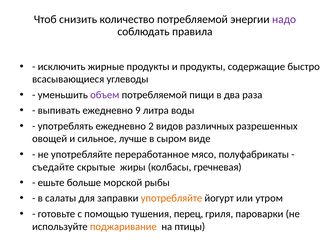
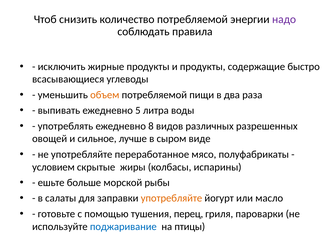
объем colour: purple -> orange (105, 95)
9: 9 -> 5 (138, 110)
2: 2 -> 8 (151, 126)
съедайте: съедайте -> условием (53, 167)
гречневая: гречневая -> испарины (218, 167)
утром: утром -> масло (269, 198)
поджаривание colour: orange -> blue (123, 226)
